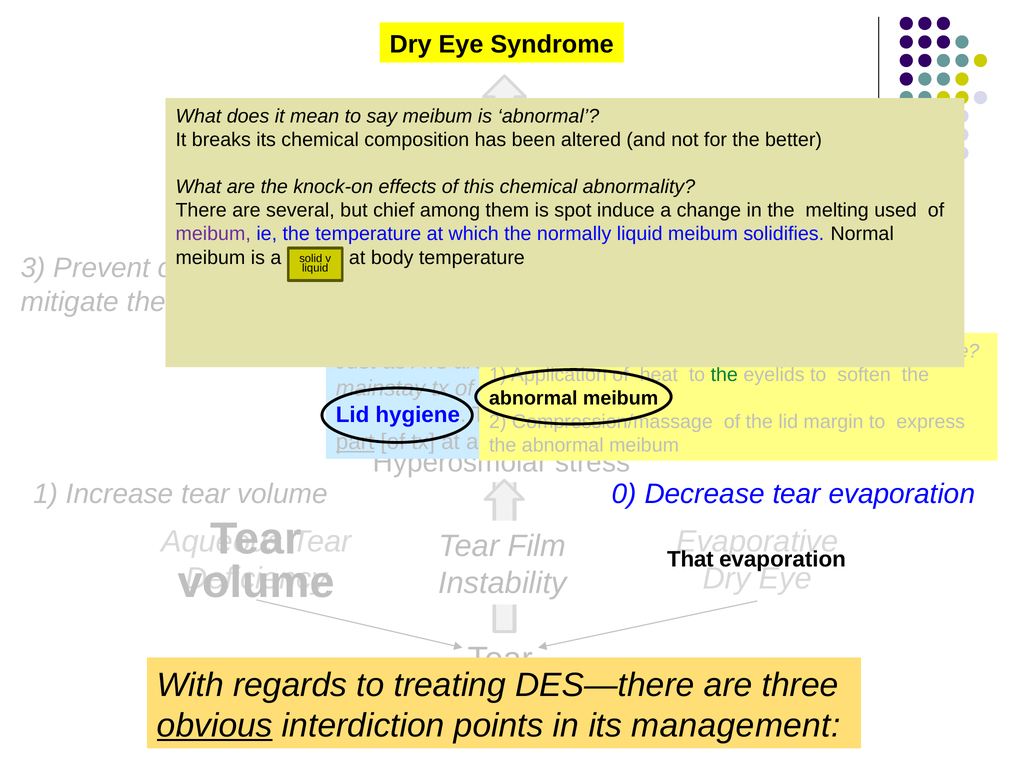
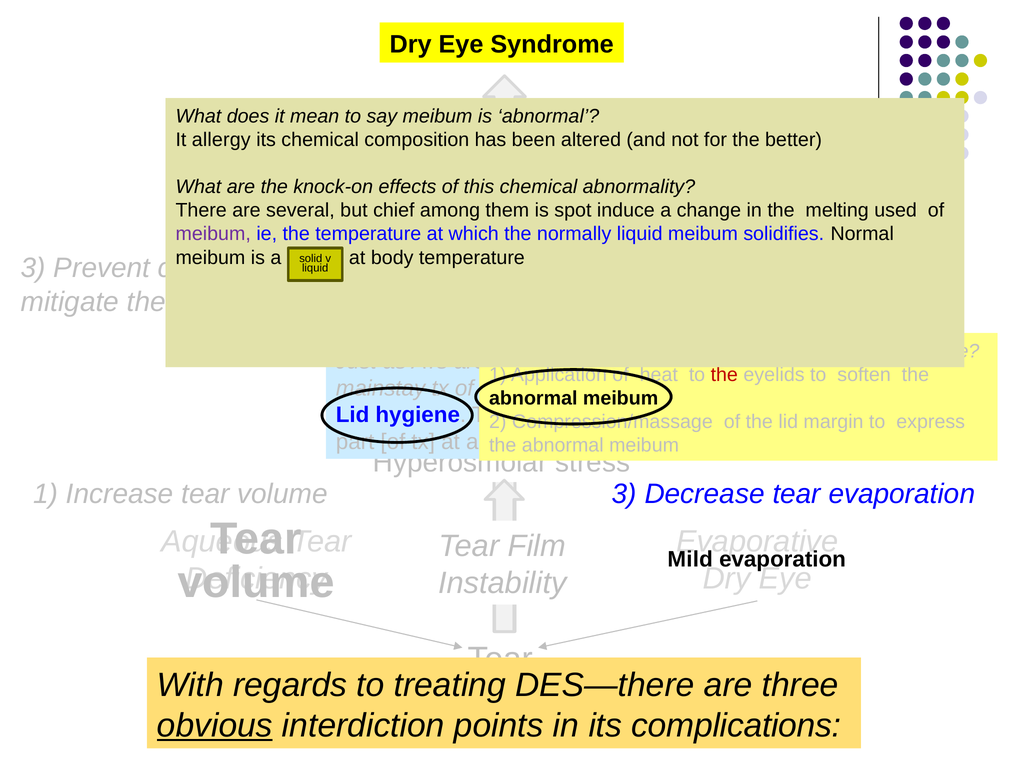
breaks: breaks -> allergy (221, 140)
the colour: green -> red (724, 374)
part underline: present -> none (355, 442)
volume 0: 0 -> 3 (624, 494)
That: That -> Mild (690, 559)
management: management -> complications (736, 725)
